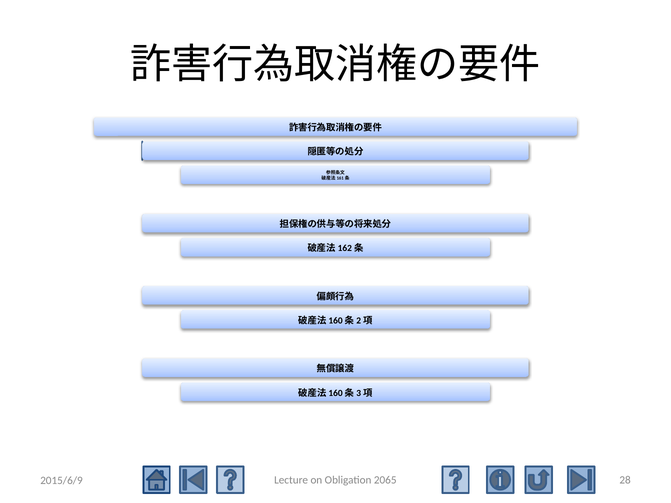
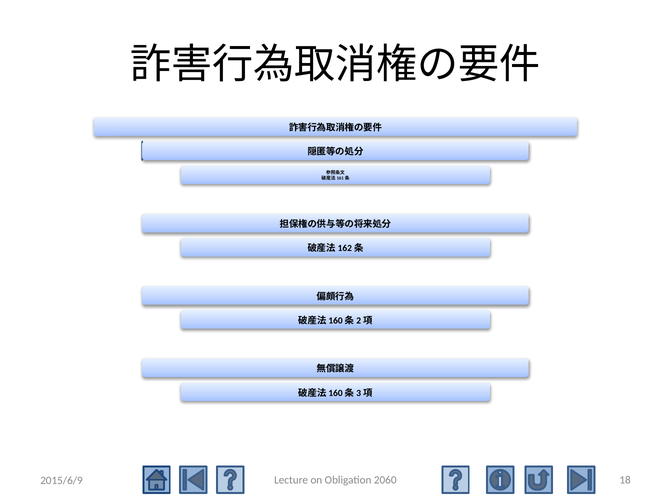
2065: 2065 -> 2060 (385, 480)
28: 28 -> 18 (625, 480)
